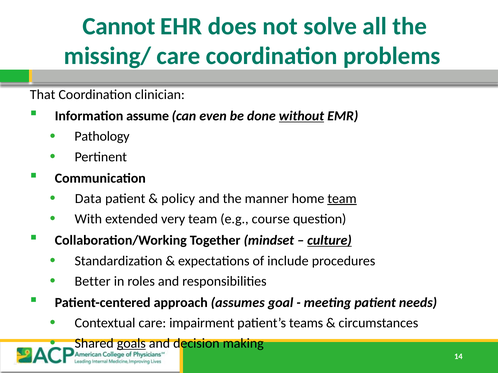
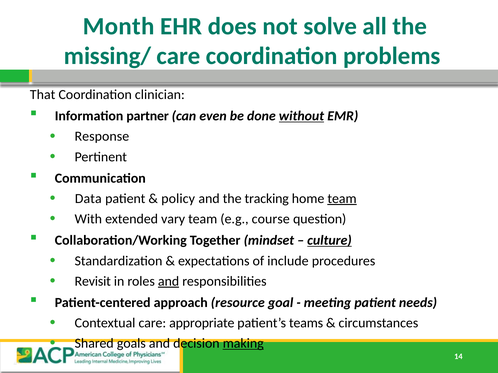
Cannot: Cannot -> Month (119, 26)
assume: assume -> partner (148, 116)
Pathology: Pathology -> Response (102, 137)
manner: manner -> tracking (267, 199)
very: very -> vary (173, 219)
Better: Better -> Revisit (93, 282)
and underline: none -> present (169, 282)
assumes: assumes -> resource (238, 303)
impairment: impairment -> appropriate (202, 323)
goals underline: present -> none (131, 344)
making underline: none -> present (243, 344)
